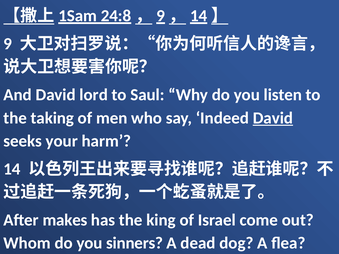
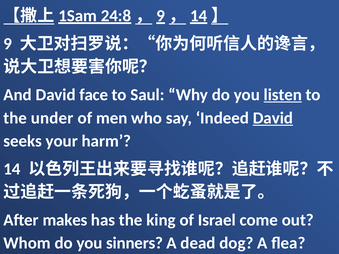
lord: lord -> face (94, 95)
listen underline: none -> present (283, 95)
taking: taking -> under (52, 118)
